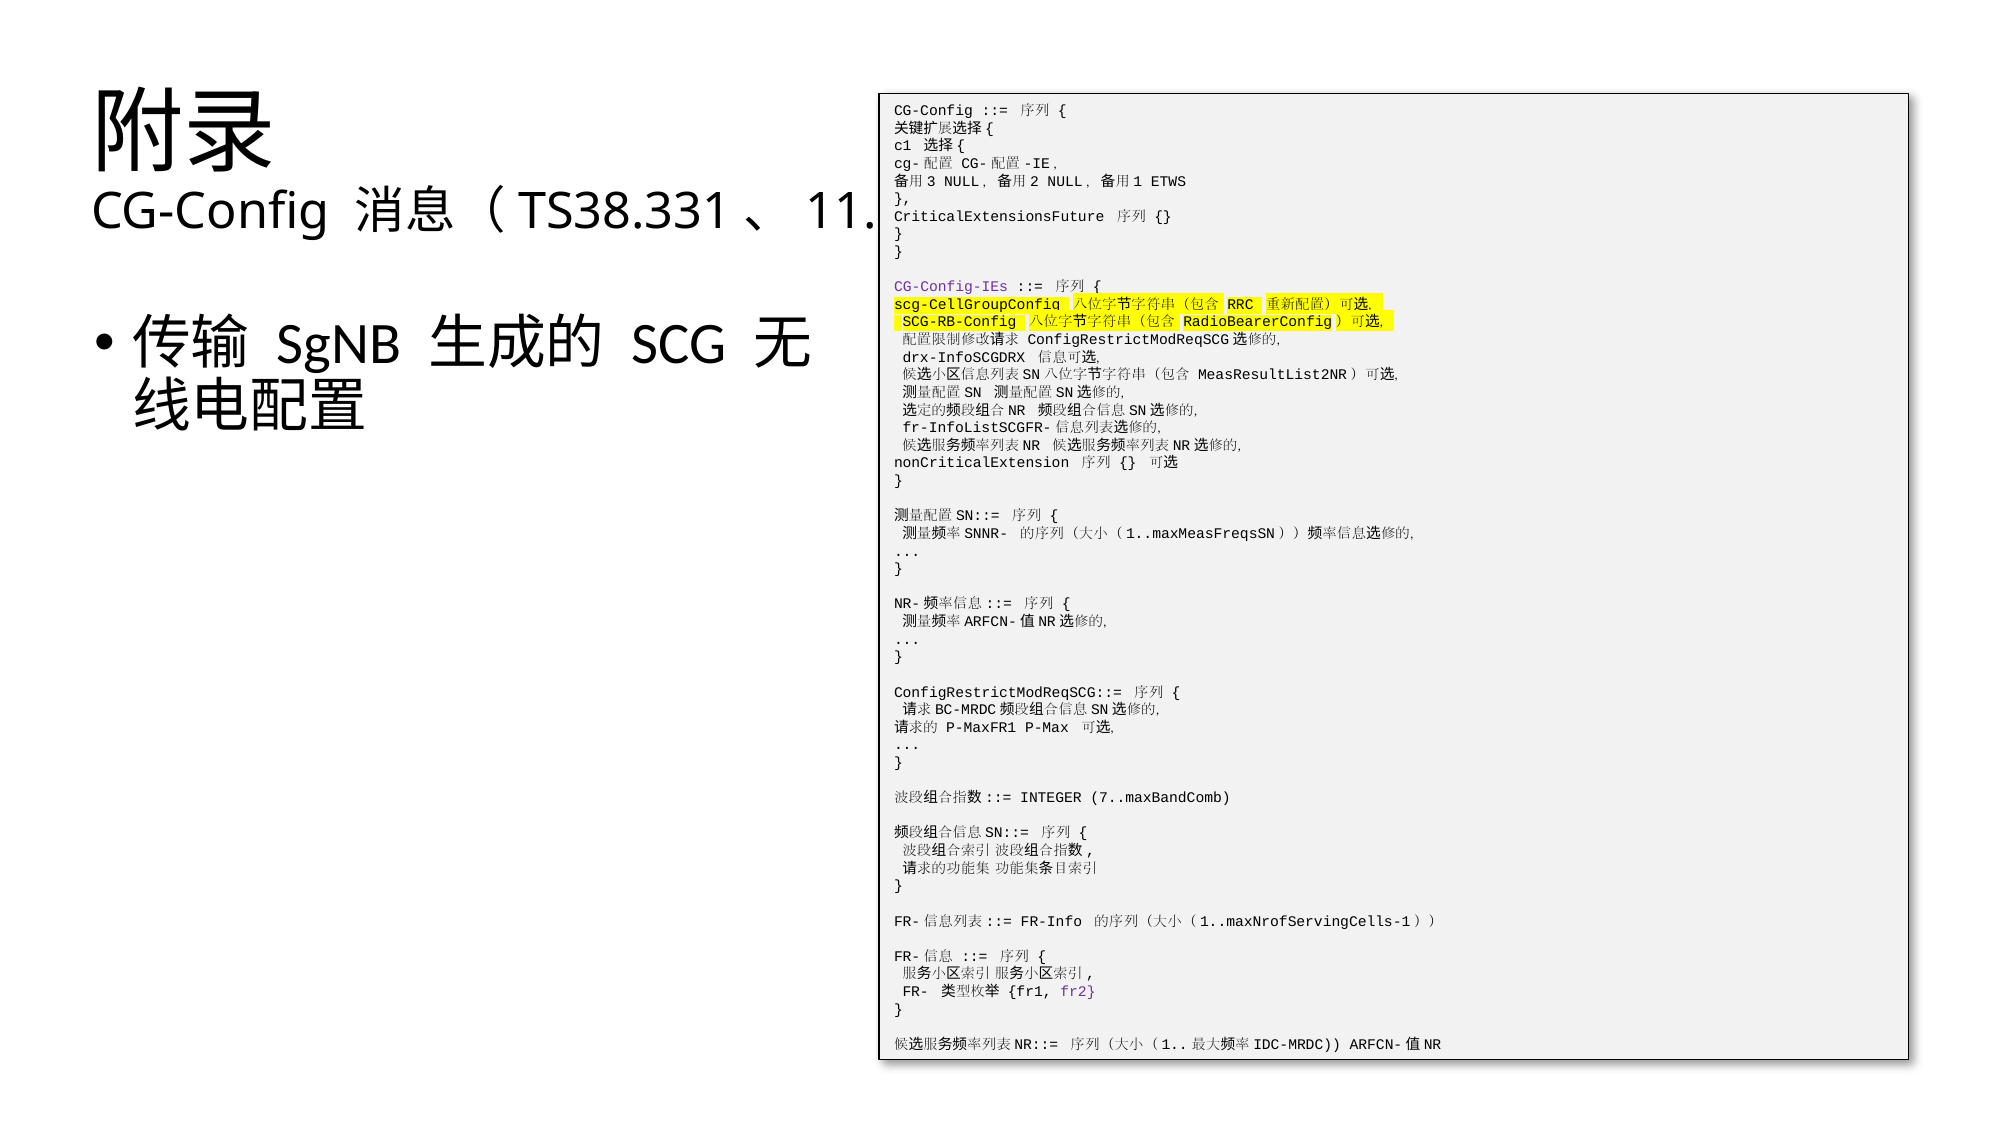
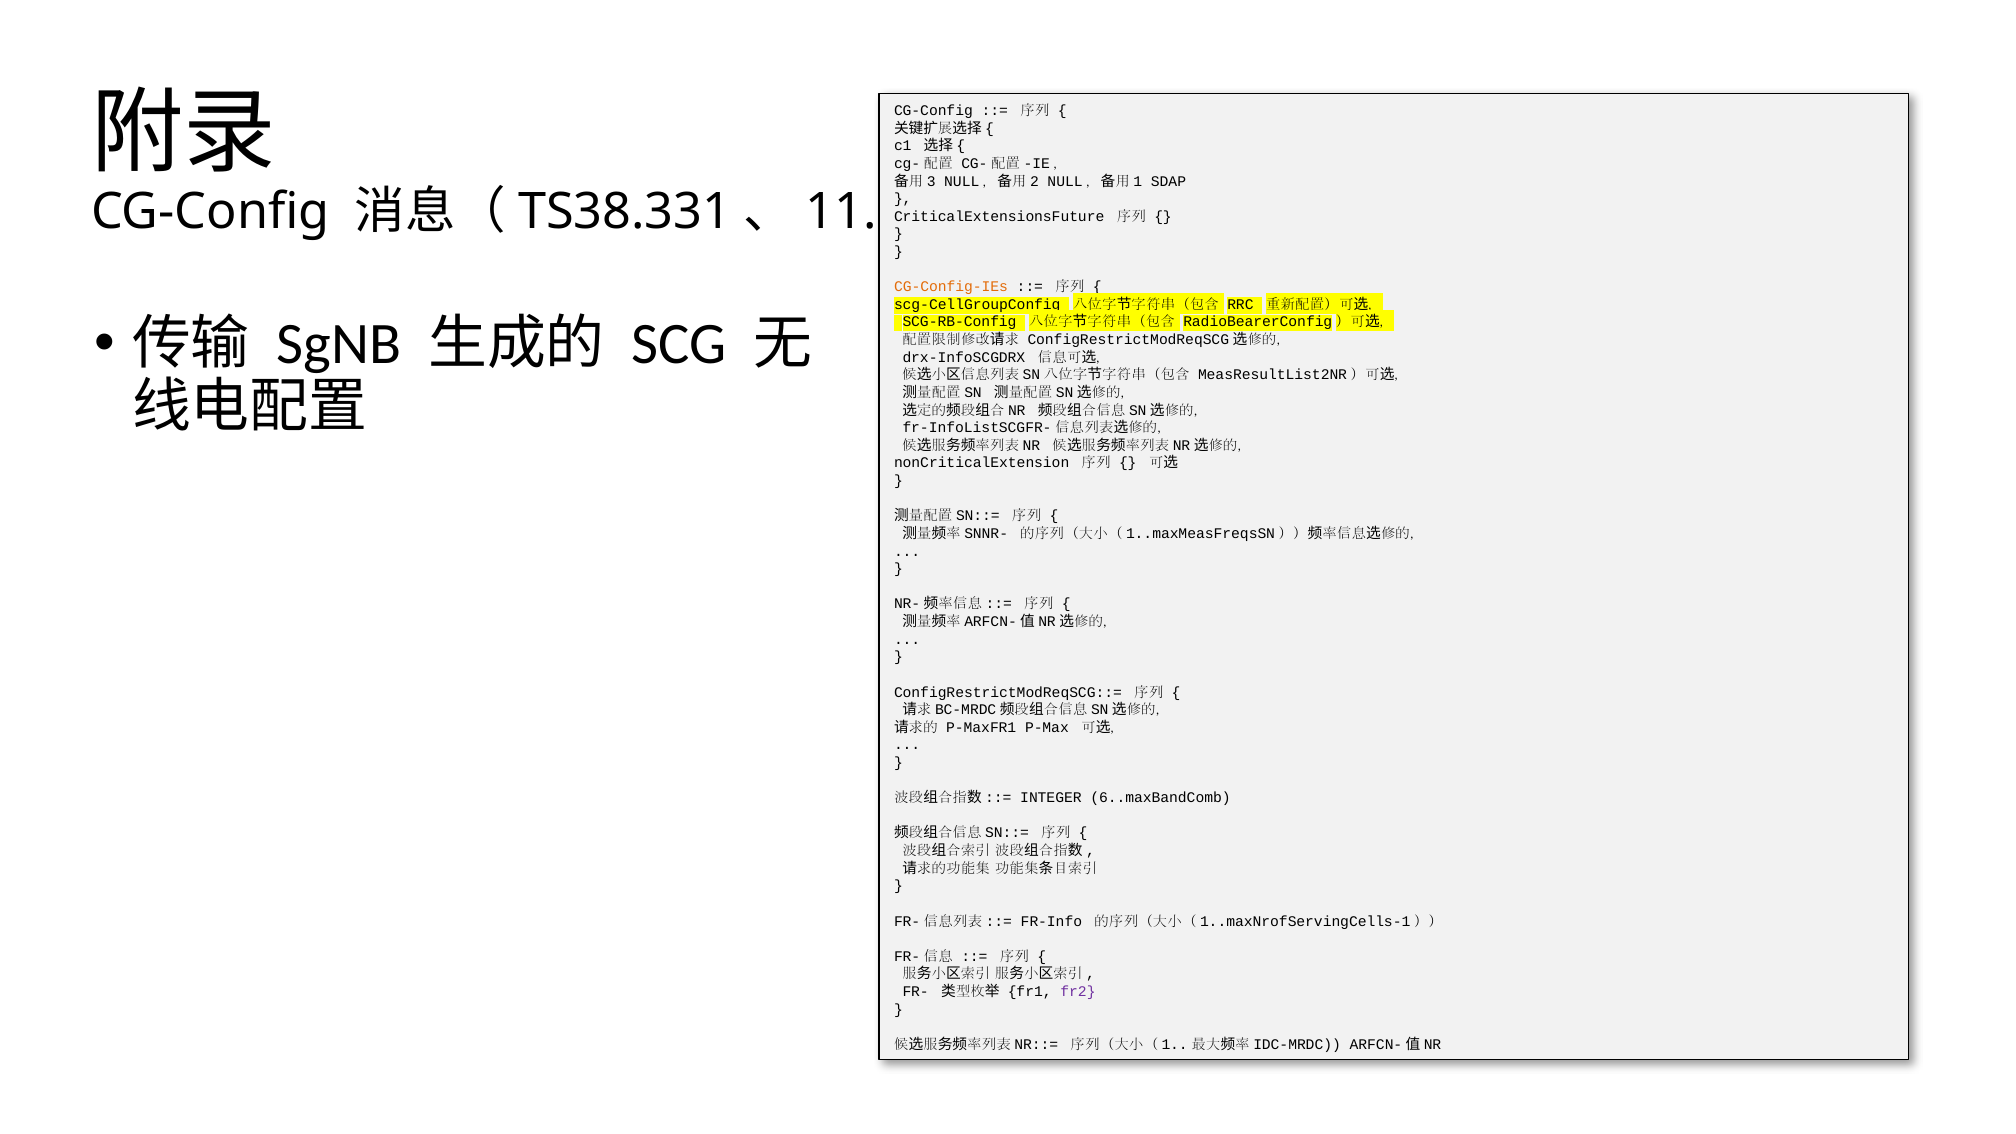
ETWS: ETWS -> SDAP (1168, 181)
CG-Config-IEs colour: purple -> orange (951, 287)
7..maxBandComb: 7..maxBandComb -> 6..maxBandComb (1160, 798)
